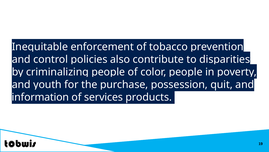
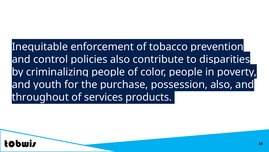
quit: quit -> also (222, 84)
information: information -> throughout (40, 97)
